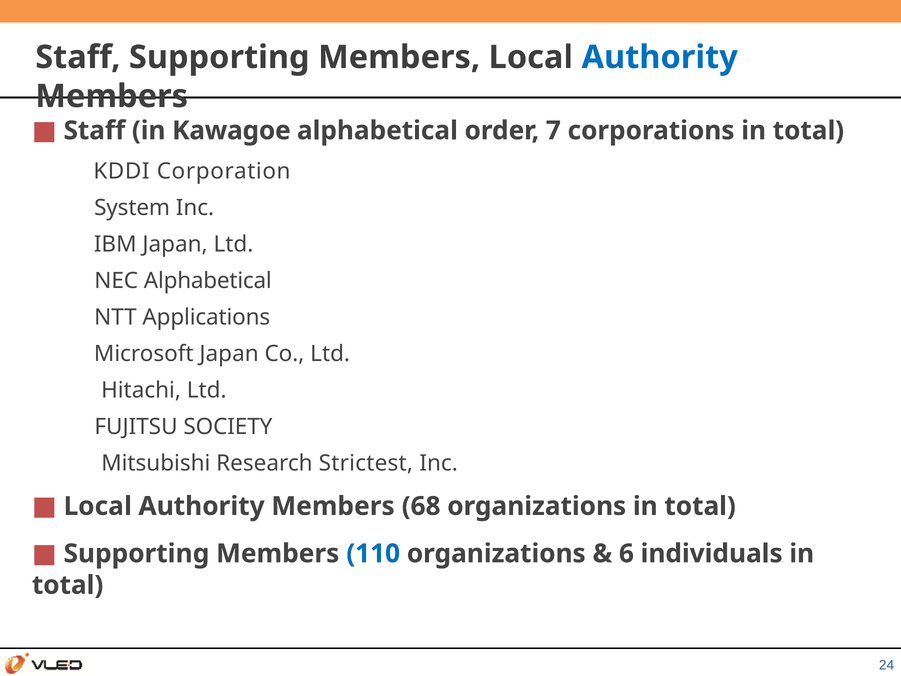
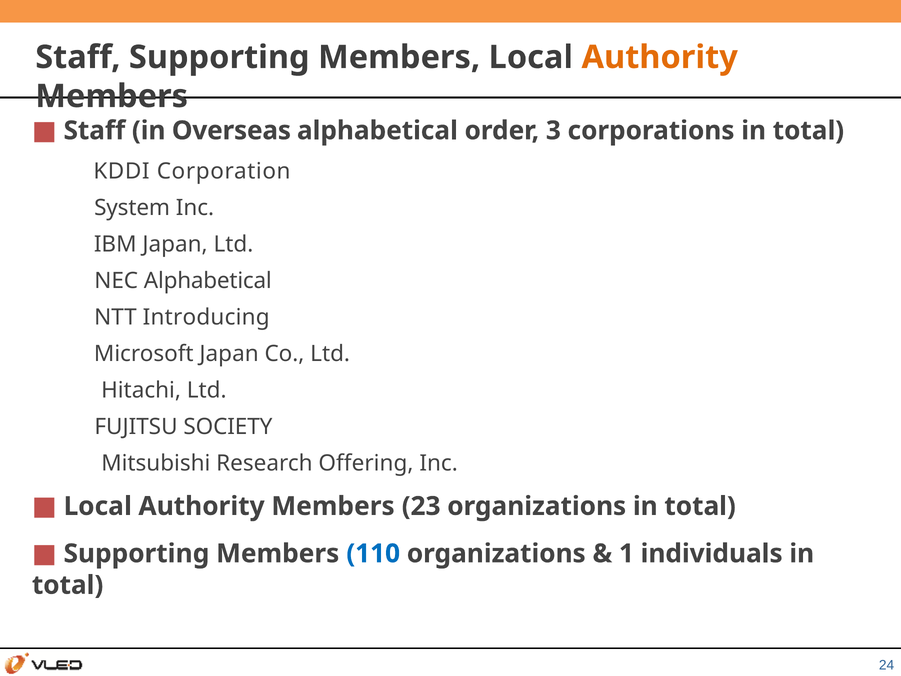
Authority colour: blue -> orange (660, 57)
Kawagoe: Kawagoe -> Overseas (231, 131)
7: 7 -> 3 (553, 131)
Applications: Applications -> Introducing (206, 317)
Strictest: Strictest -> Offering (366, 463)
68: 68 -> 23 (421, 506)
6: 6 -> 1 (626, 553)
